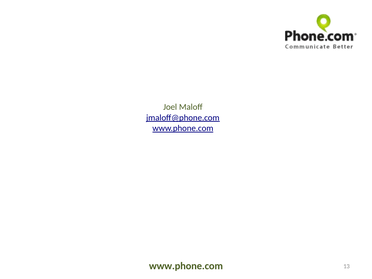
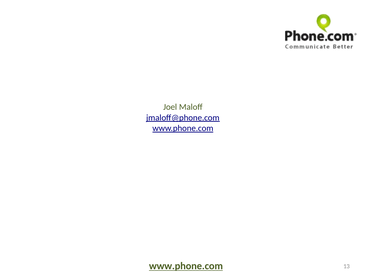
www.phone.com underline: none -> present (186, 266)
